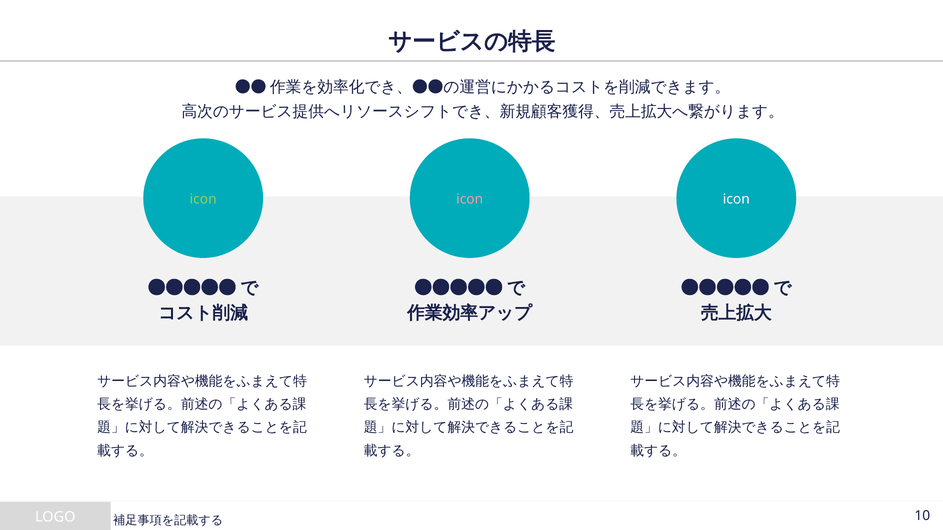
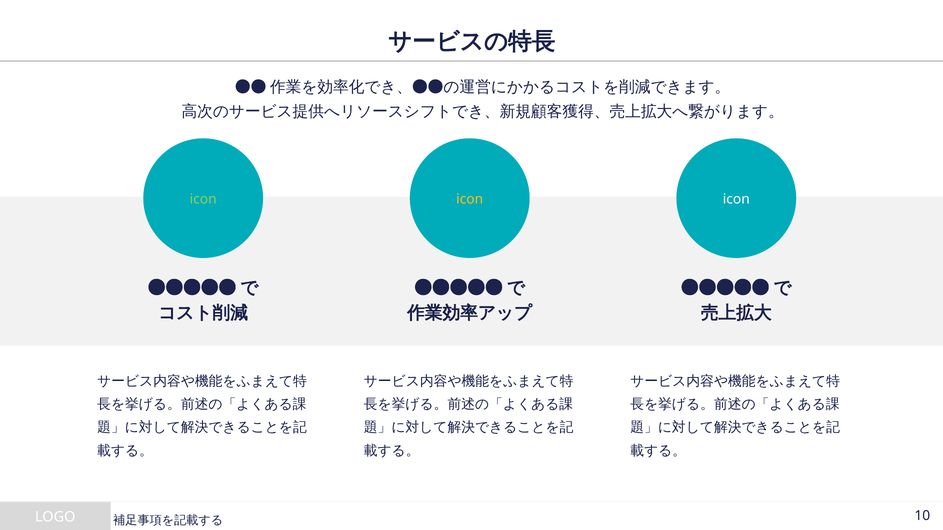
icon colour: pink -> yellow (470, 199)
